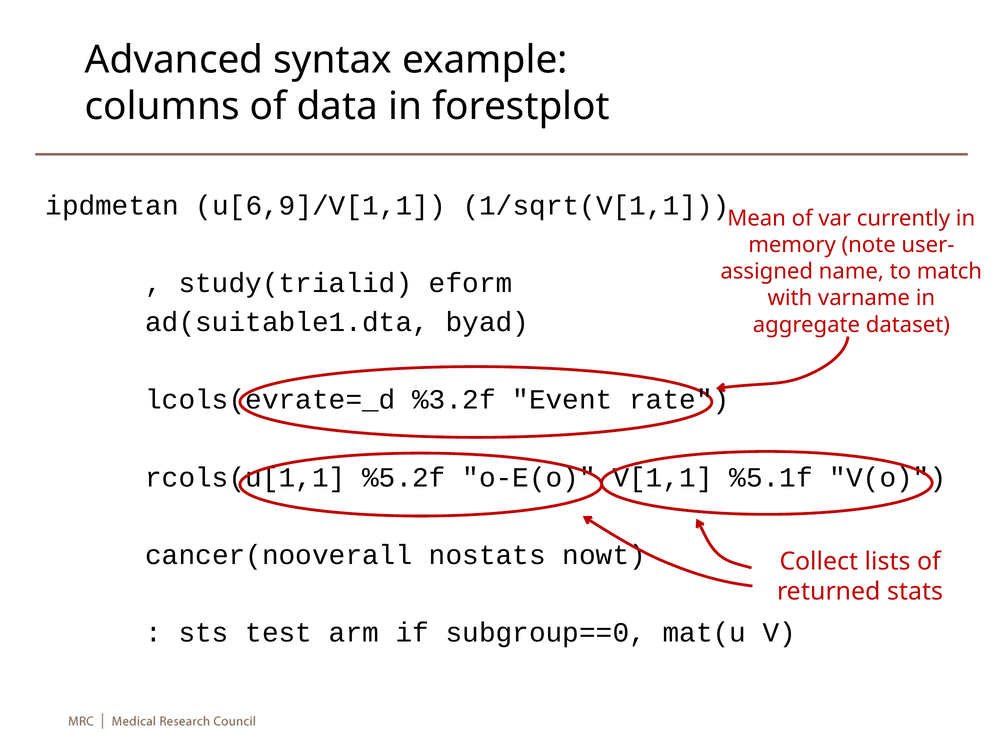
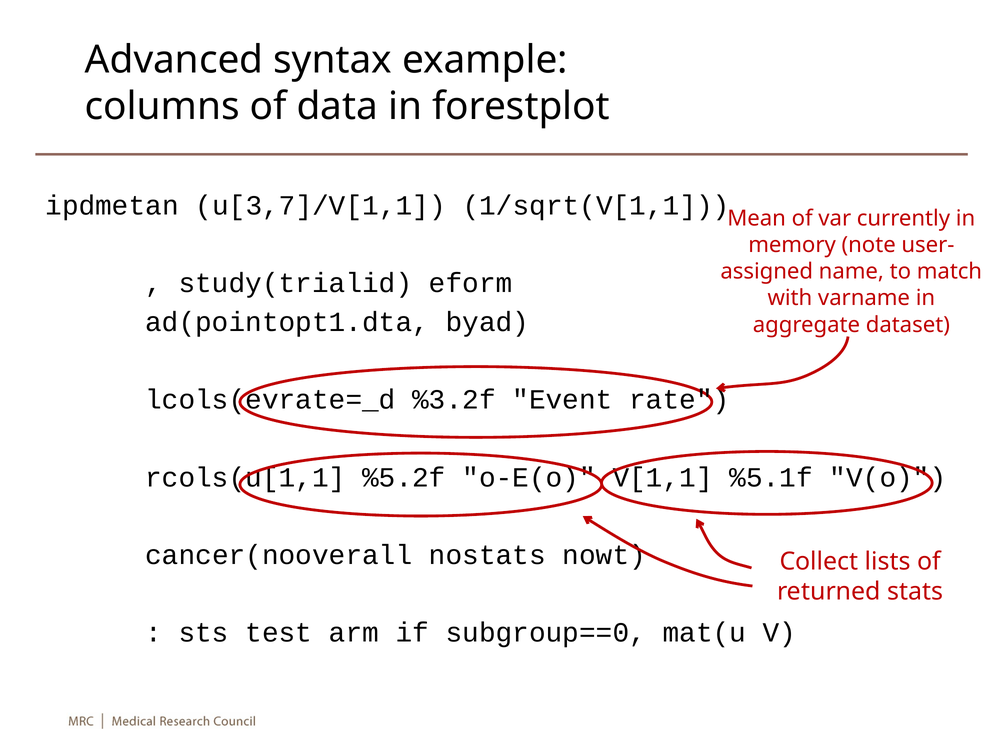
u[6,9]/V[1,1: u[6,9]/V[1,1 -> u[3,7]/V[1,1 (321, 206)
ad(suitable1.dta: ad(suitable1.dta -> ad(pointopt1.dta (287, 322)
